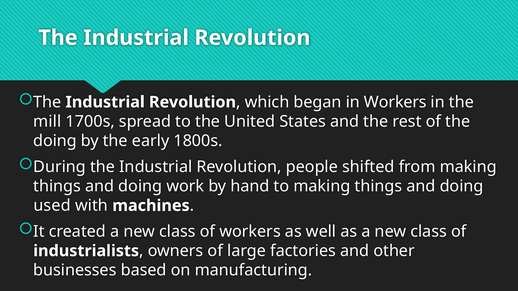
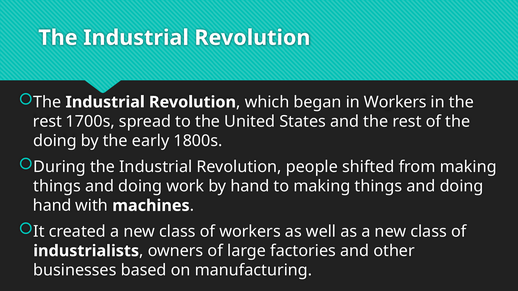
mill: mill -> rest (47, 122)
used: used -> hand (52, 206)
